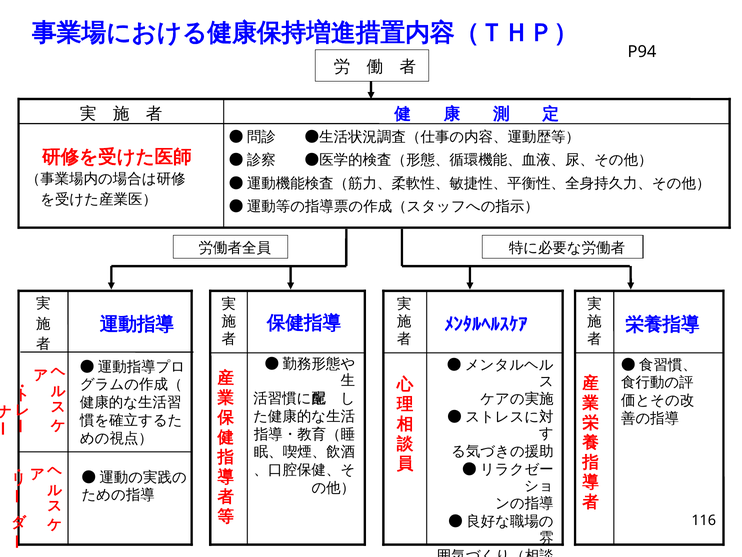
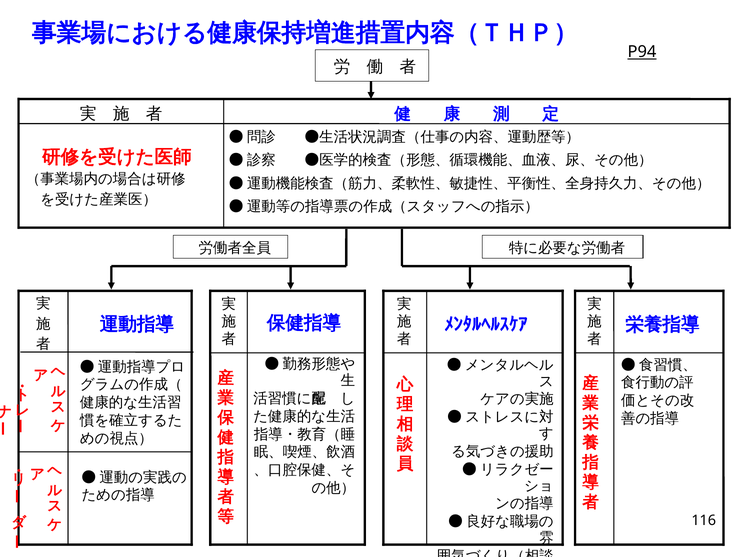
P94 underline: none -> present (642, 52)
